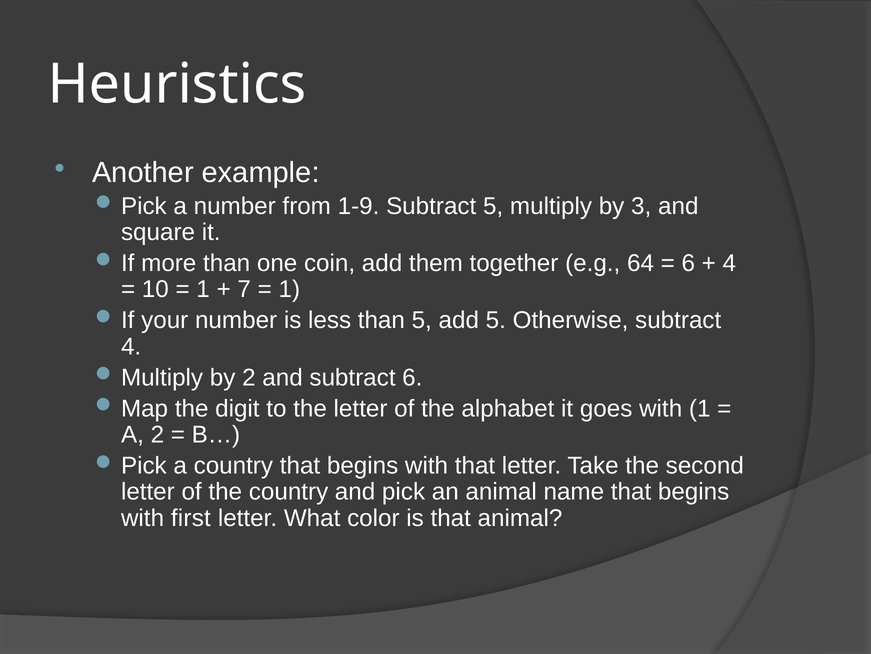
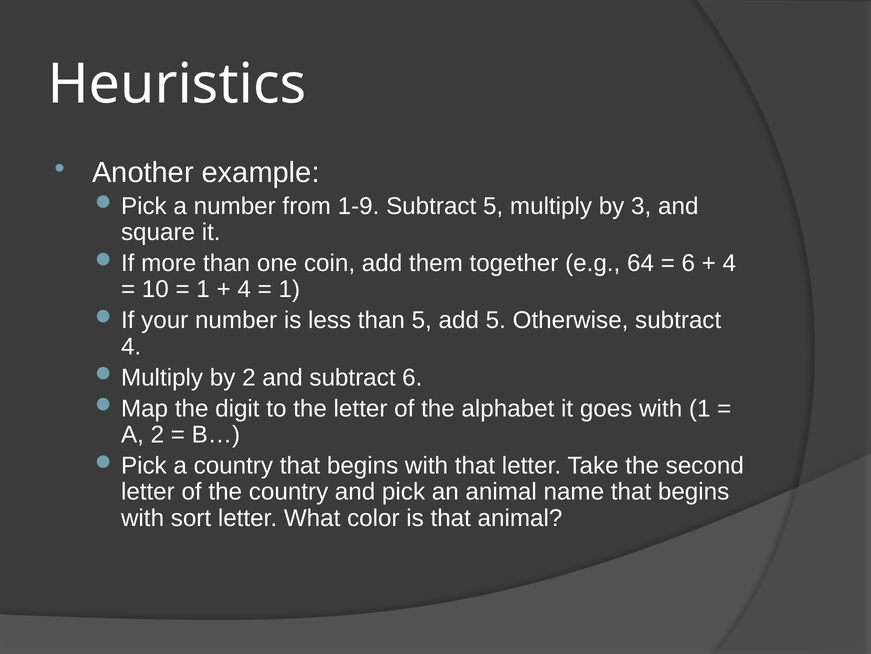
7: 7 -> 4 (244, 289)
first: first -> sort (191, 517)
